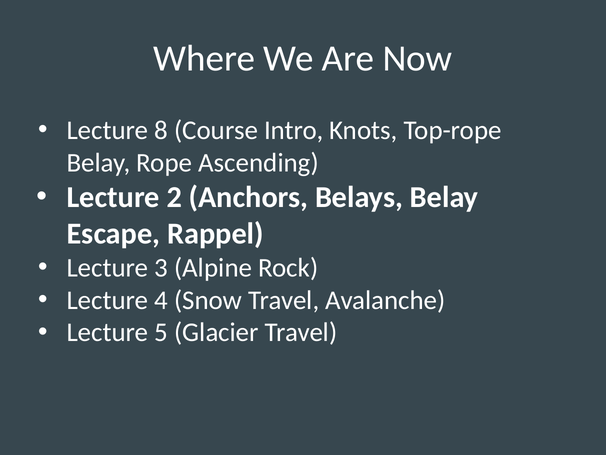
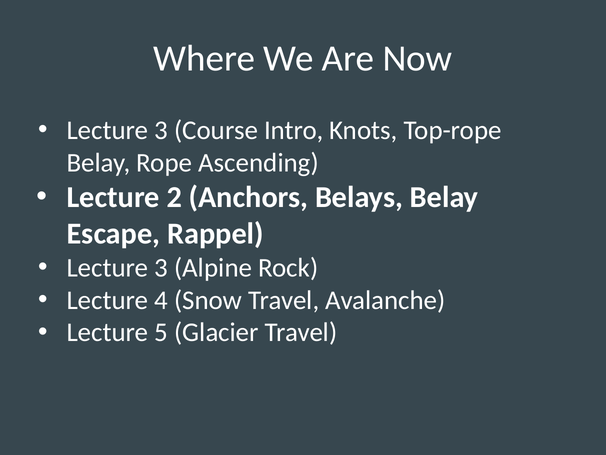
8: 8 -> 3 (161, 130)
